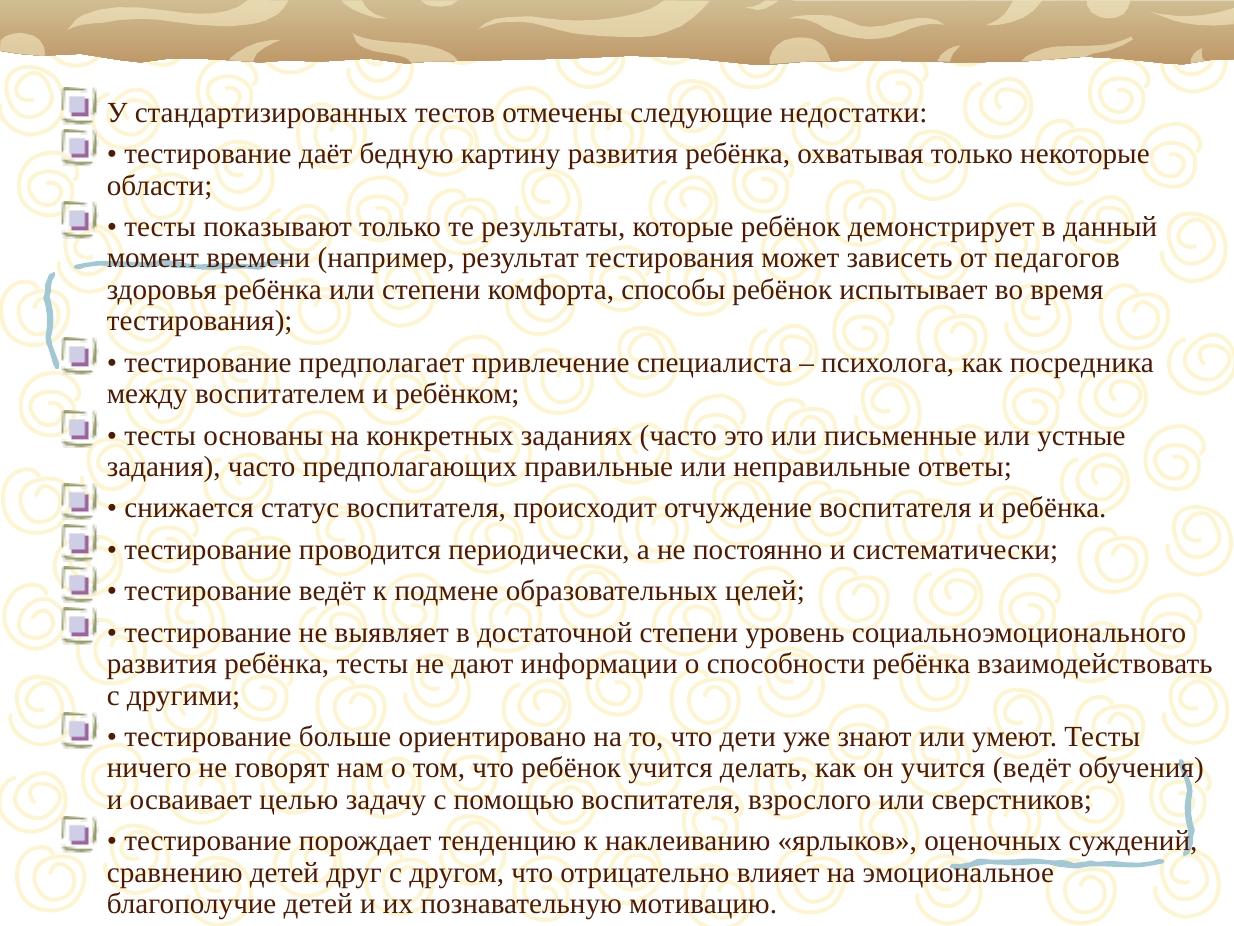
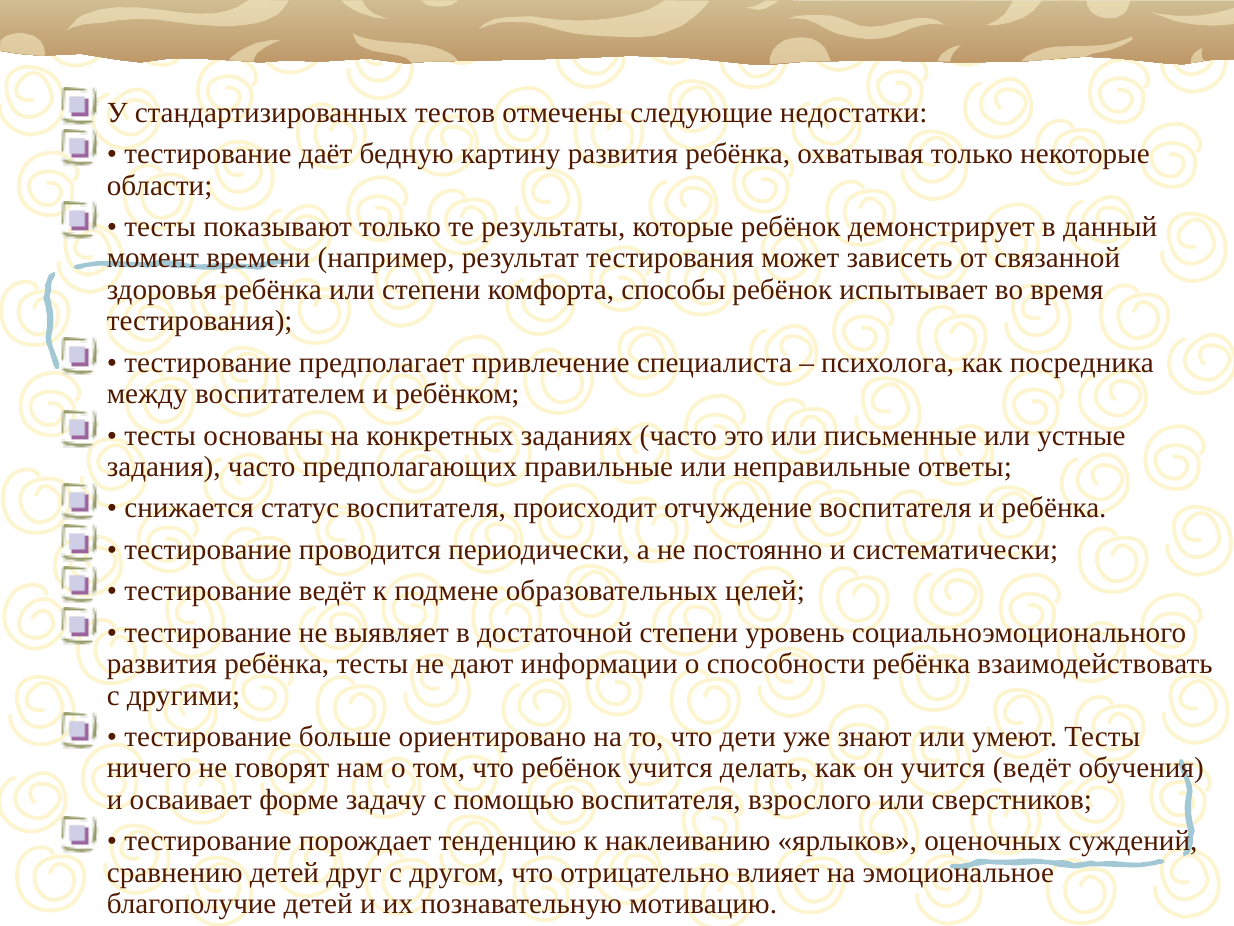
педагогов: педагогов -> связанной (1057, 258)
целью: целью -> форме (299, 799)
